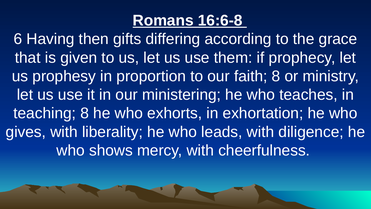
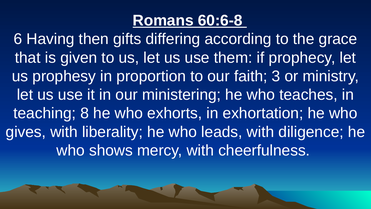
16:6-8: 16:6-8 -> 60:6-8 (220, 20)
faith 8: 8 -> 3 (276, 76)
